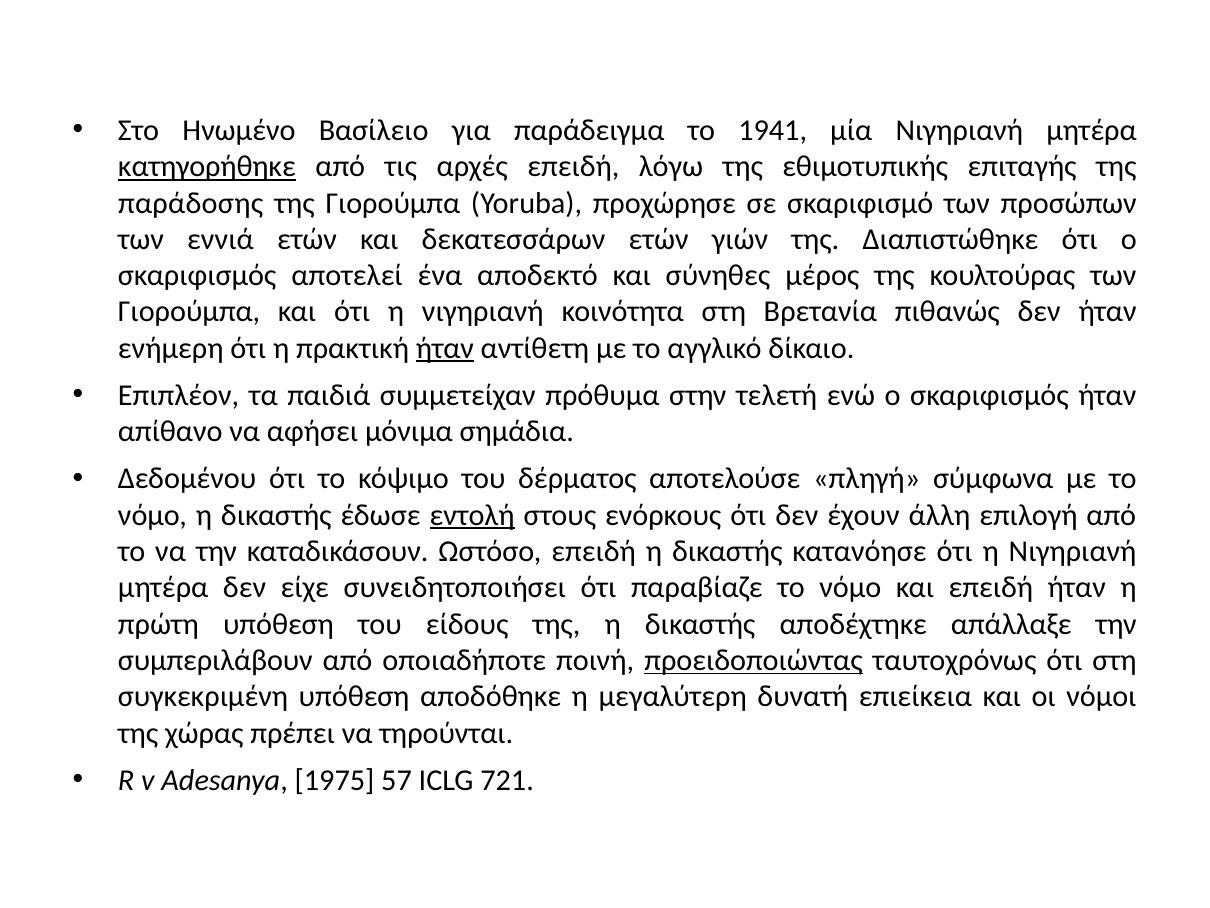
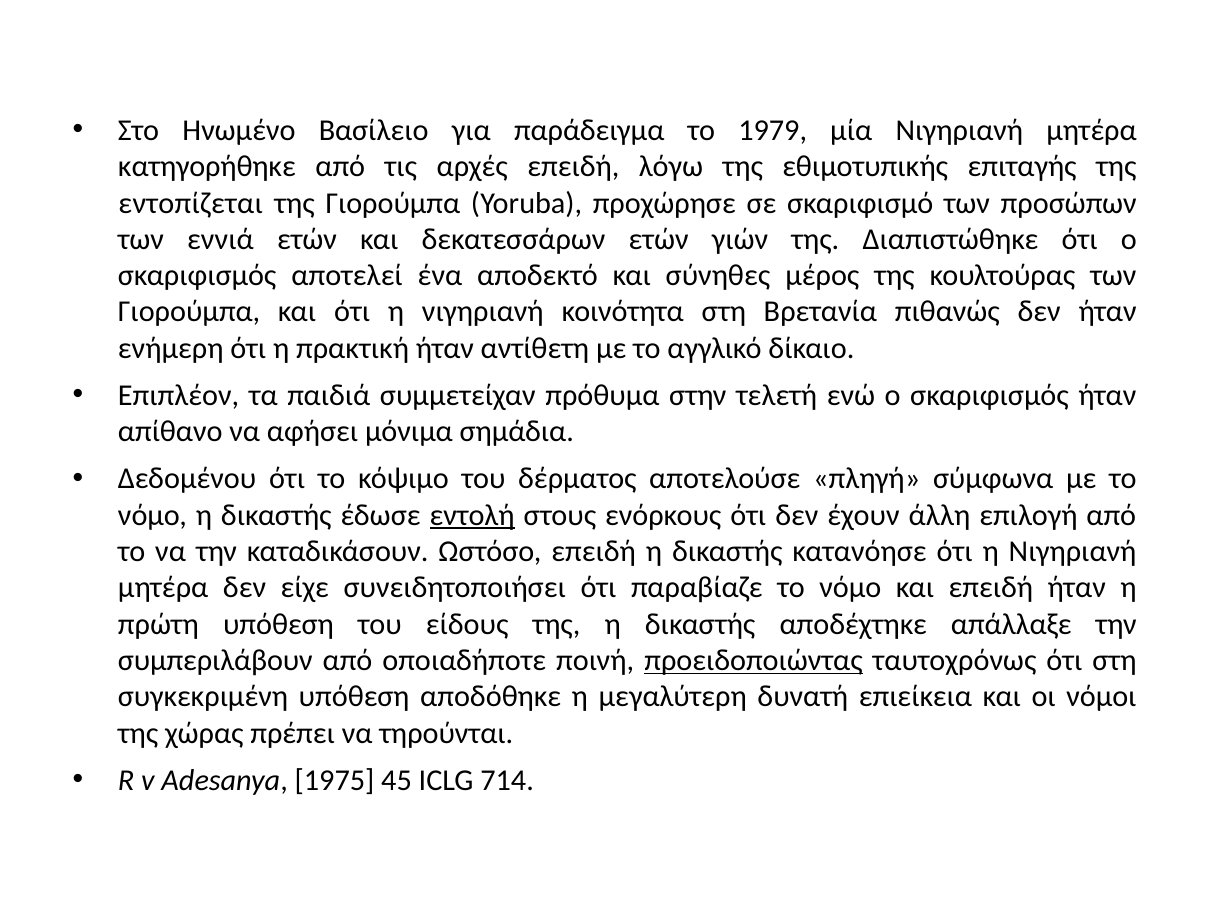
1941: 1941 -> 1979 (773, 130)
κατηγορήθηκε underline: present -> none (207, 167)
παράδοσης: παράδοσης -> εντοπίζεται (191, 203)
ήταν underline: present -> none (445, 348)
57: 57 -> 45 (397, 780)
721: 721 -> 714 (507, 780)
